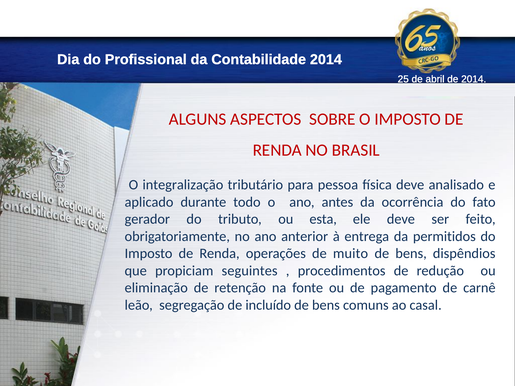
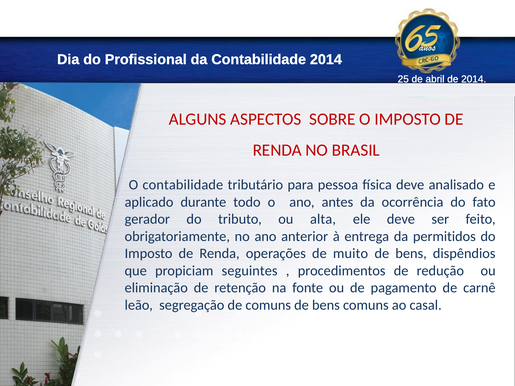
O integralização: integralização -> contabilidade (183, 185)
esta: esta -> alta (323, 219)
de incluído: incluído -> comuns (268, 305)
